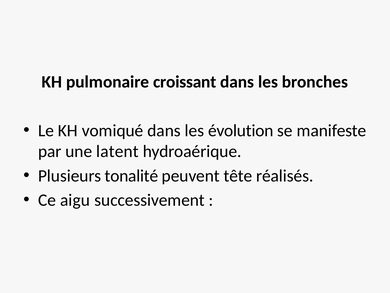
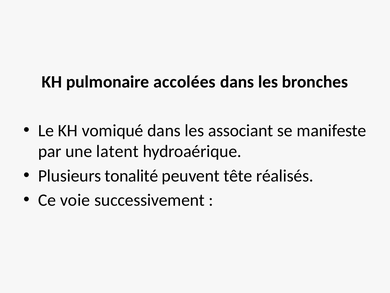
croissant: croissant -> accolées (185, 82)
évolution: évolution -> associant (241, 130)
aigu: aigu -> voie (75, 200)
